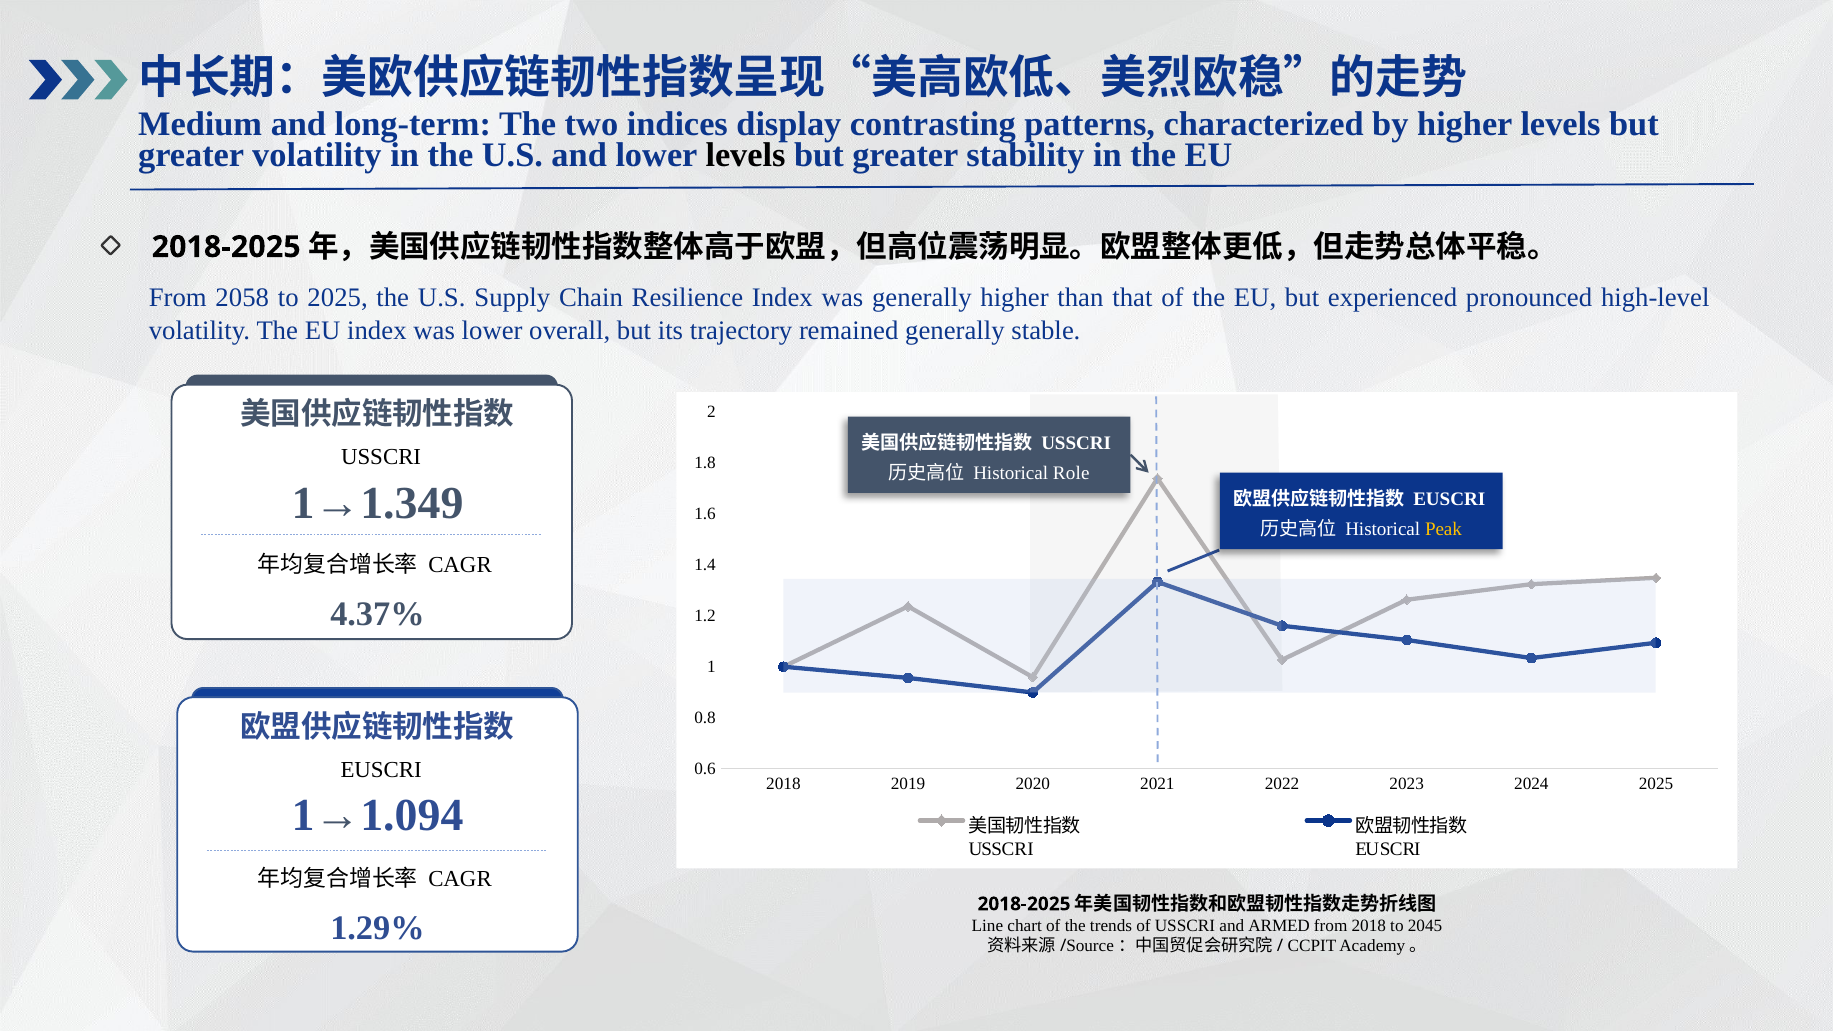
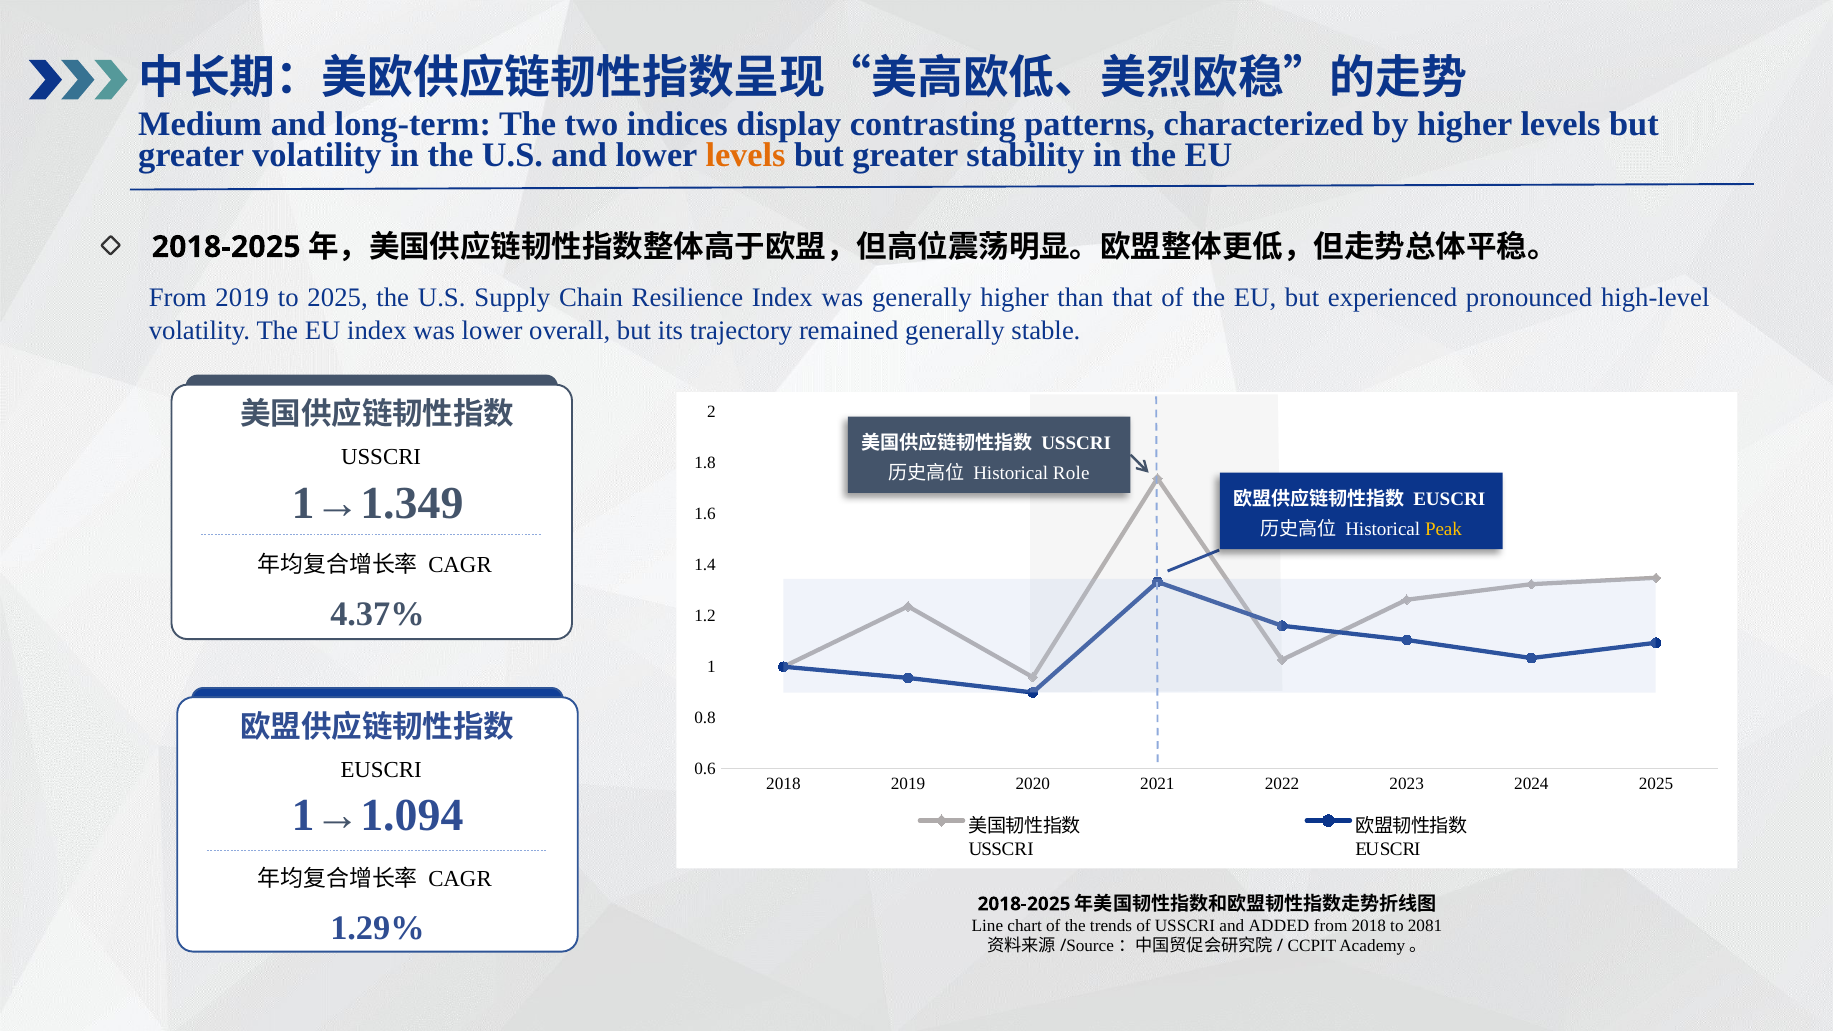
levels colour: black -> orange (746, 155)
From 2058: 2058 -> 2019 (242, 298)
ARMED: ARMED -> ADDED (1279, 926)
2045: 2045 -> 2081 (1425, 926)
